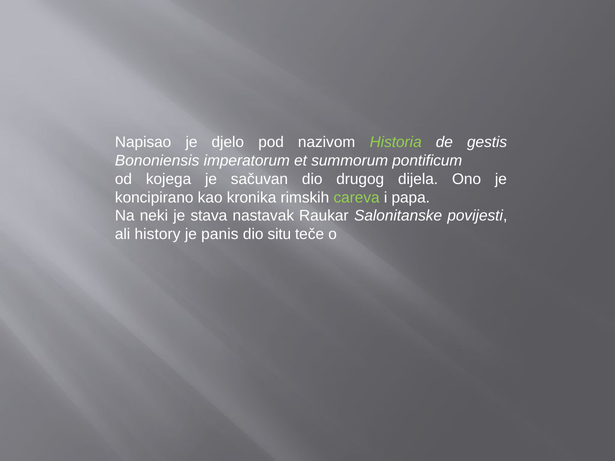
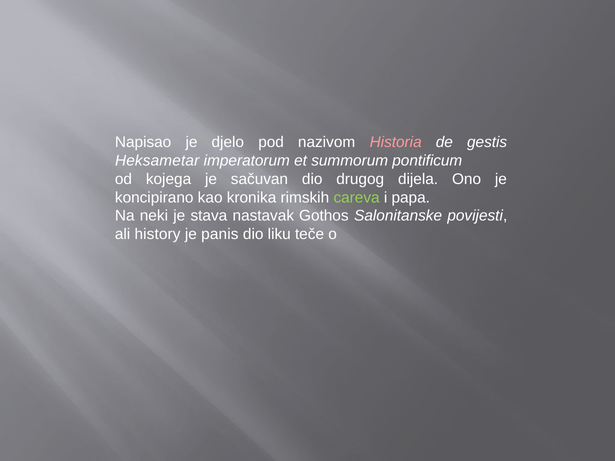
Historia colour: light green -> pink (396, 142)
Bononiensis: Bononiensis -> Heksametar (157, 161)
Raukar: Raukar -> Gothos (324, 216)
situ: situ -> liku (279, 234)
